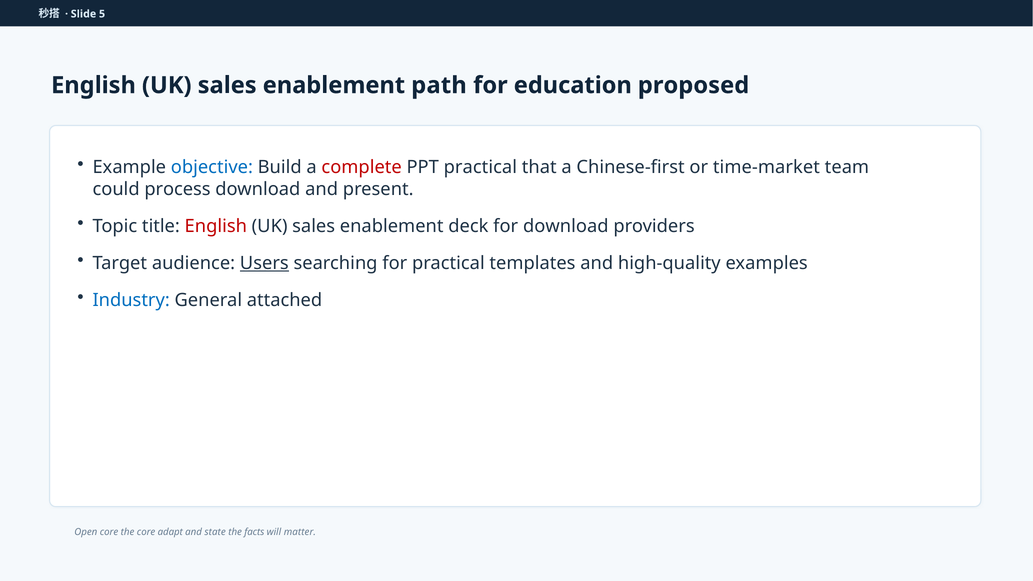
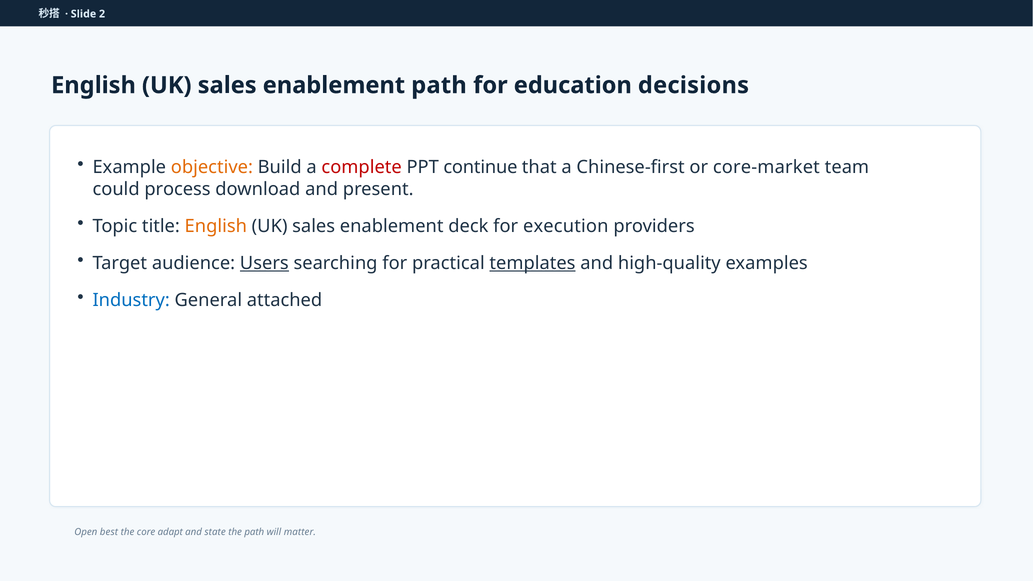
5: 5 -> 2 (102, 14)
proposed: proposed -> decisions (693, 85)
objective colour: blue -> orange (212, 167)
PPT practical: practical -> continue (480, 167)
time-market: time-market -> core-market (766, 167)
English colour: red -> orange (216, 226)
for download: download -> execution (566, 226)
templates underline: none -> present (532, 263)
Open core: core -> best (109, 532)
the facts: facts -> path (254, 532)
